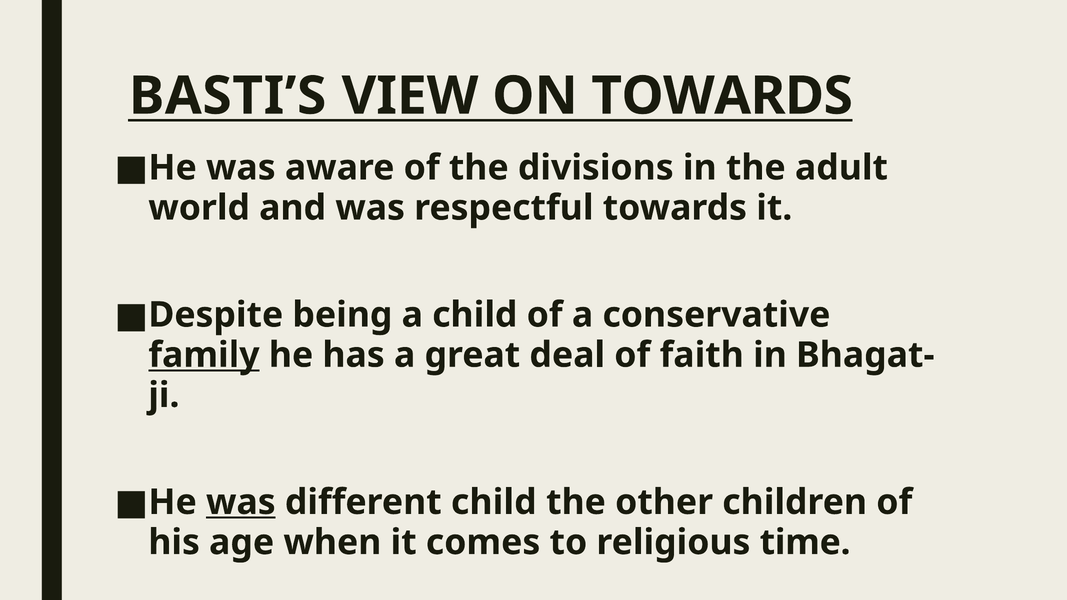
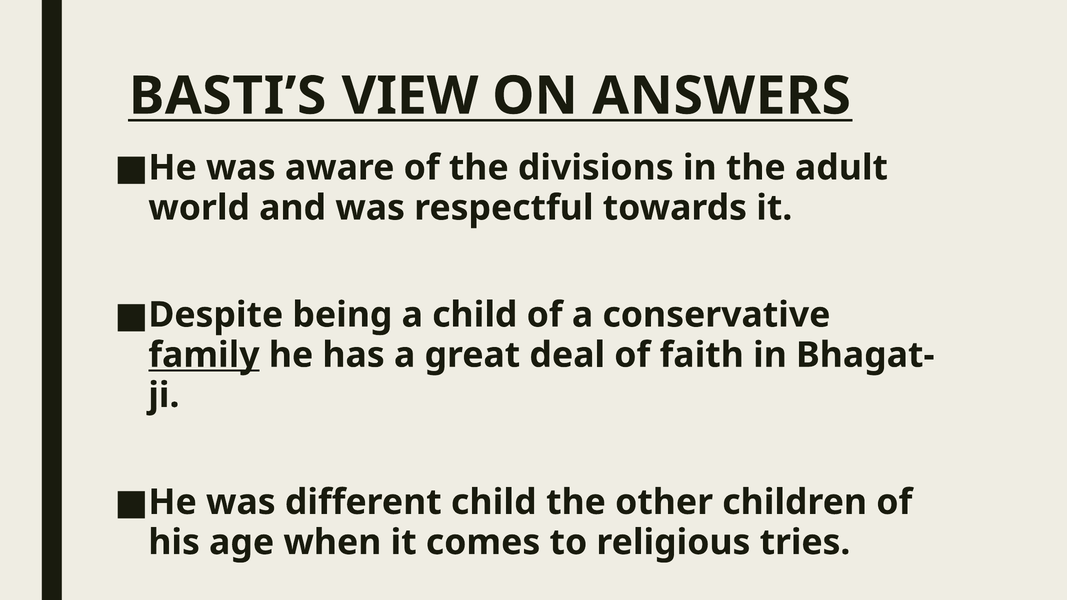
ON TOWARDS: TOWARDS -> ANSWERS (722, 96)
was underline: present -> none (241, 502)
time: time -> tries (805, 543)
